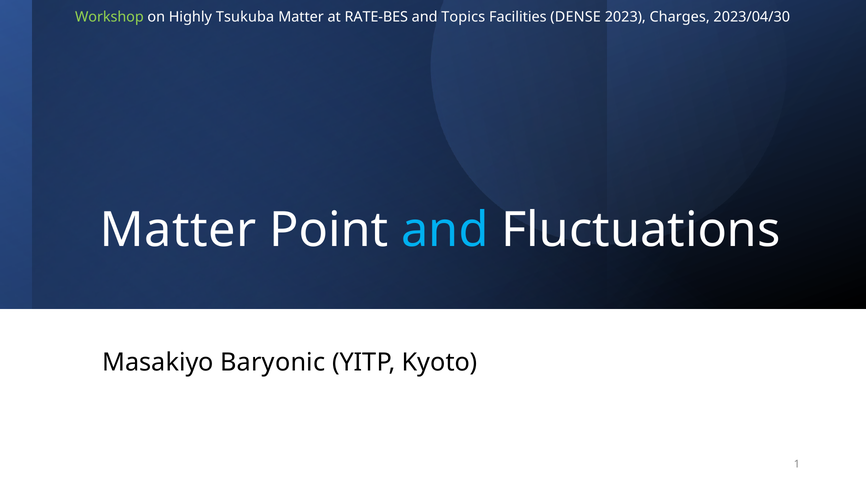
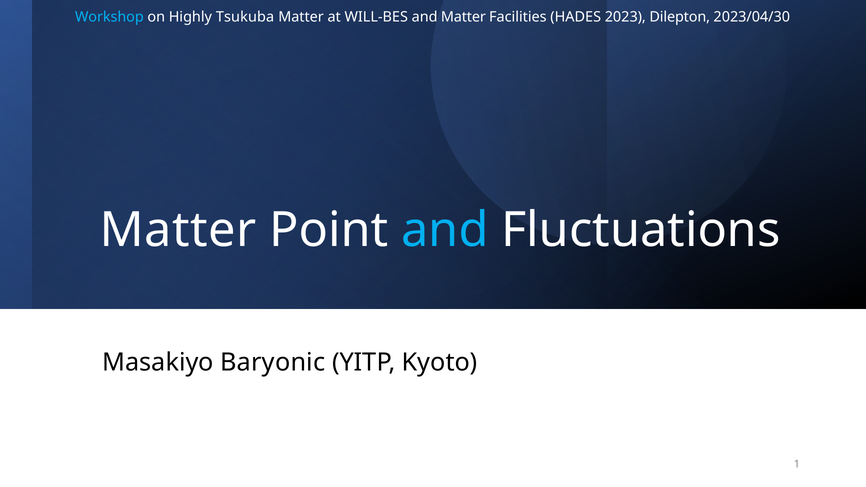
Workshop colour: light green -> light blue (109, 17)
RATE-BES: RATE-BES -> WILL-BES (376, 17)
and Topics: Topics -> Matter (463, 17)
DENSE: DENSE -> HADES (576, 17)
Charges: Charges -> Dilepton (680, 17)
